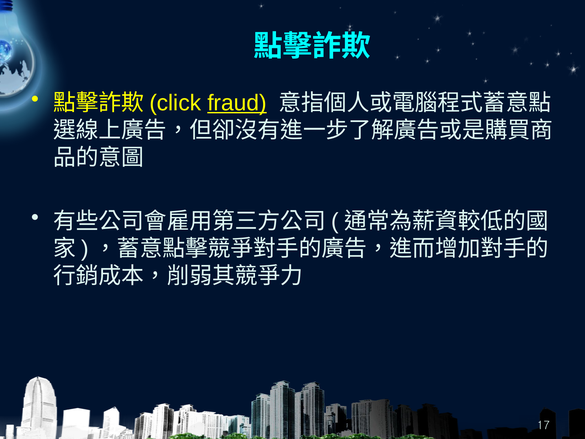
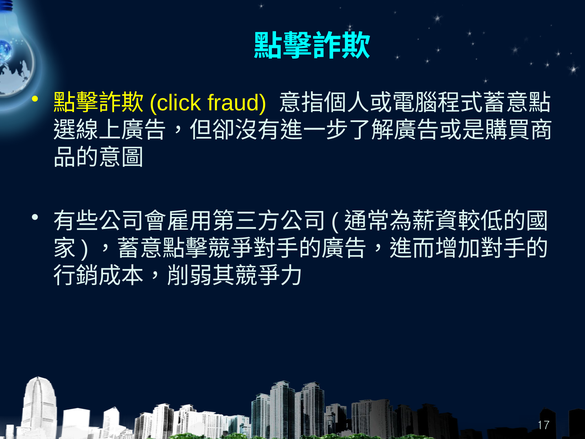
fraud underline: present -> none (237, 103)
